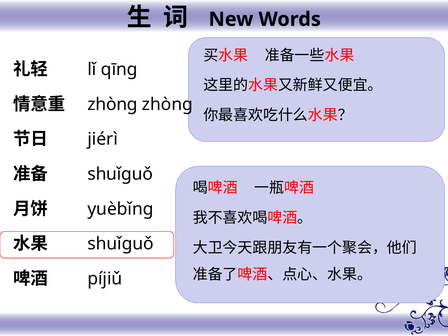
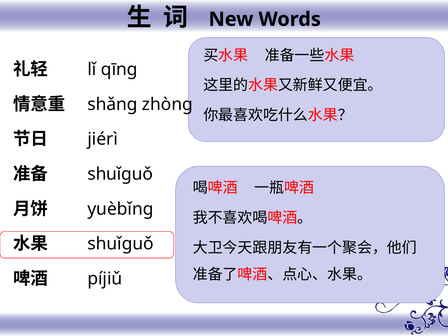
zhòng: zhòng -> shǎng (113, 104)
